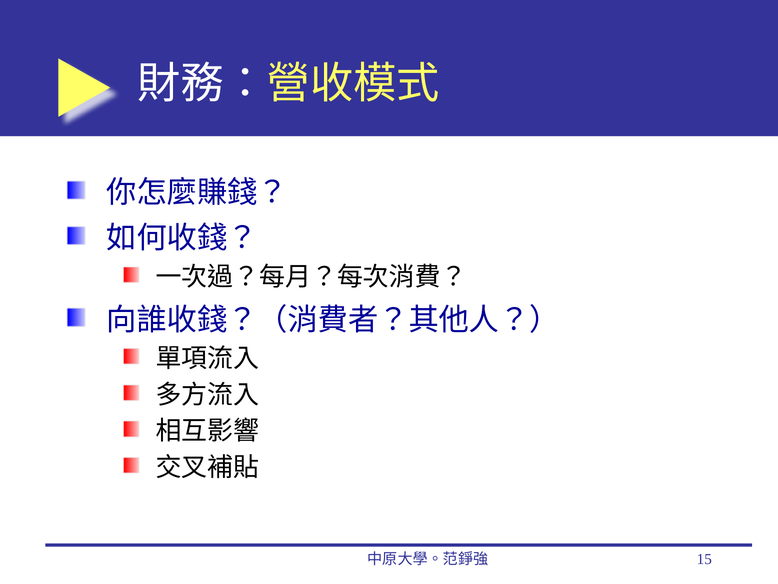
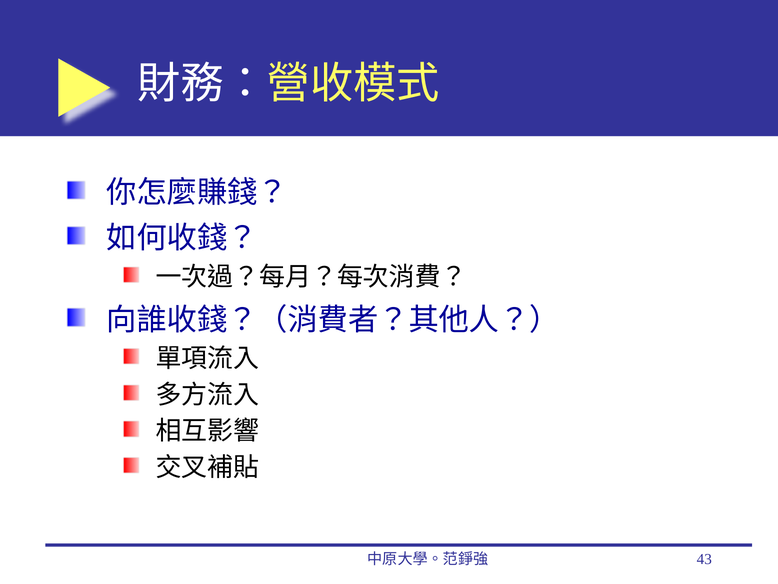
15: 15 -> 43 (704, 559)
